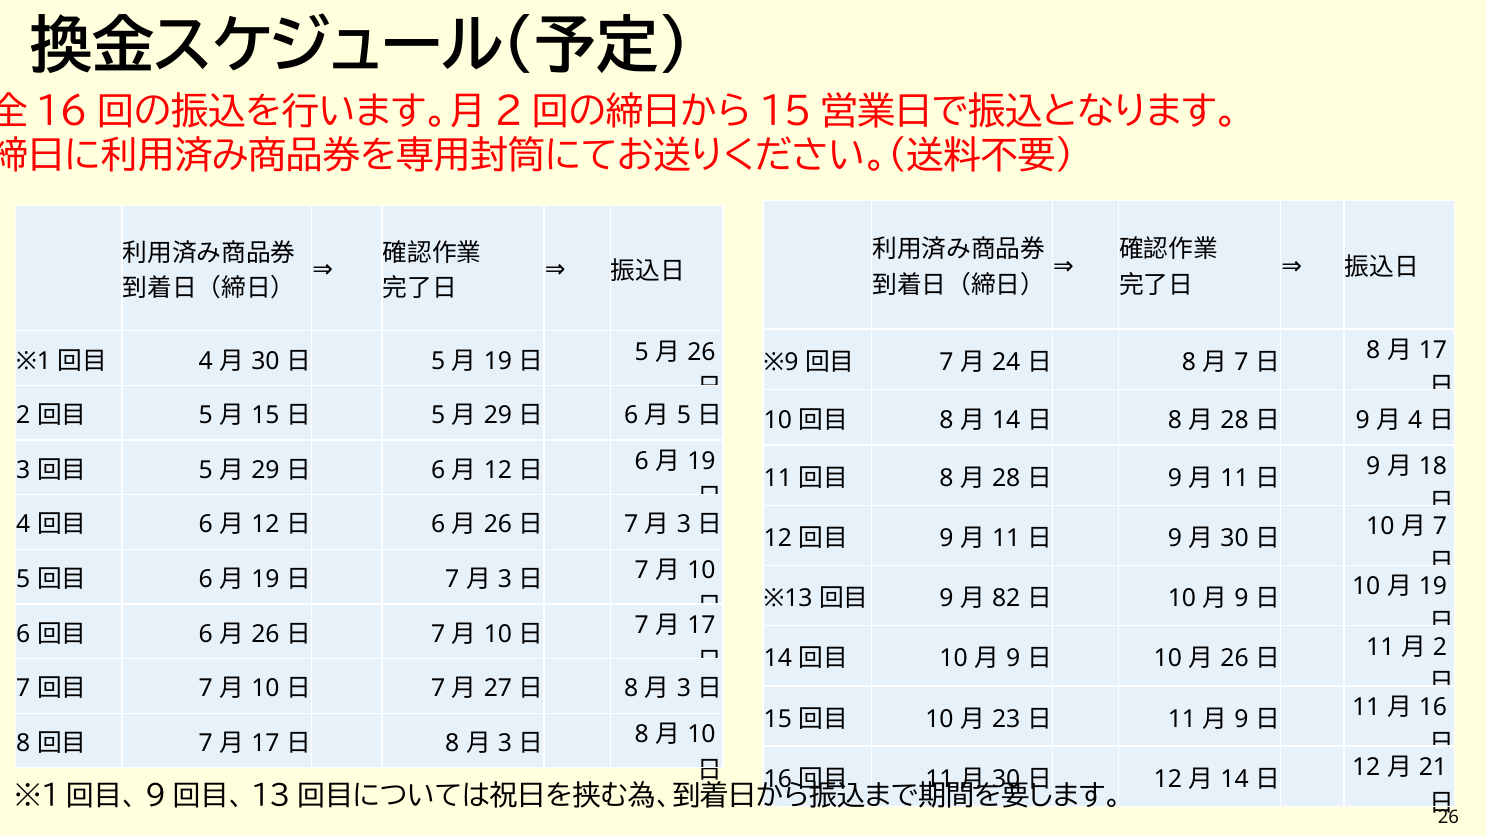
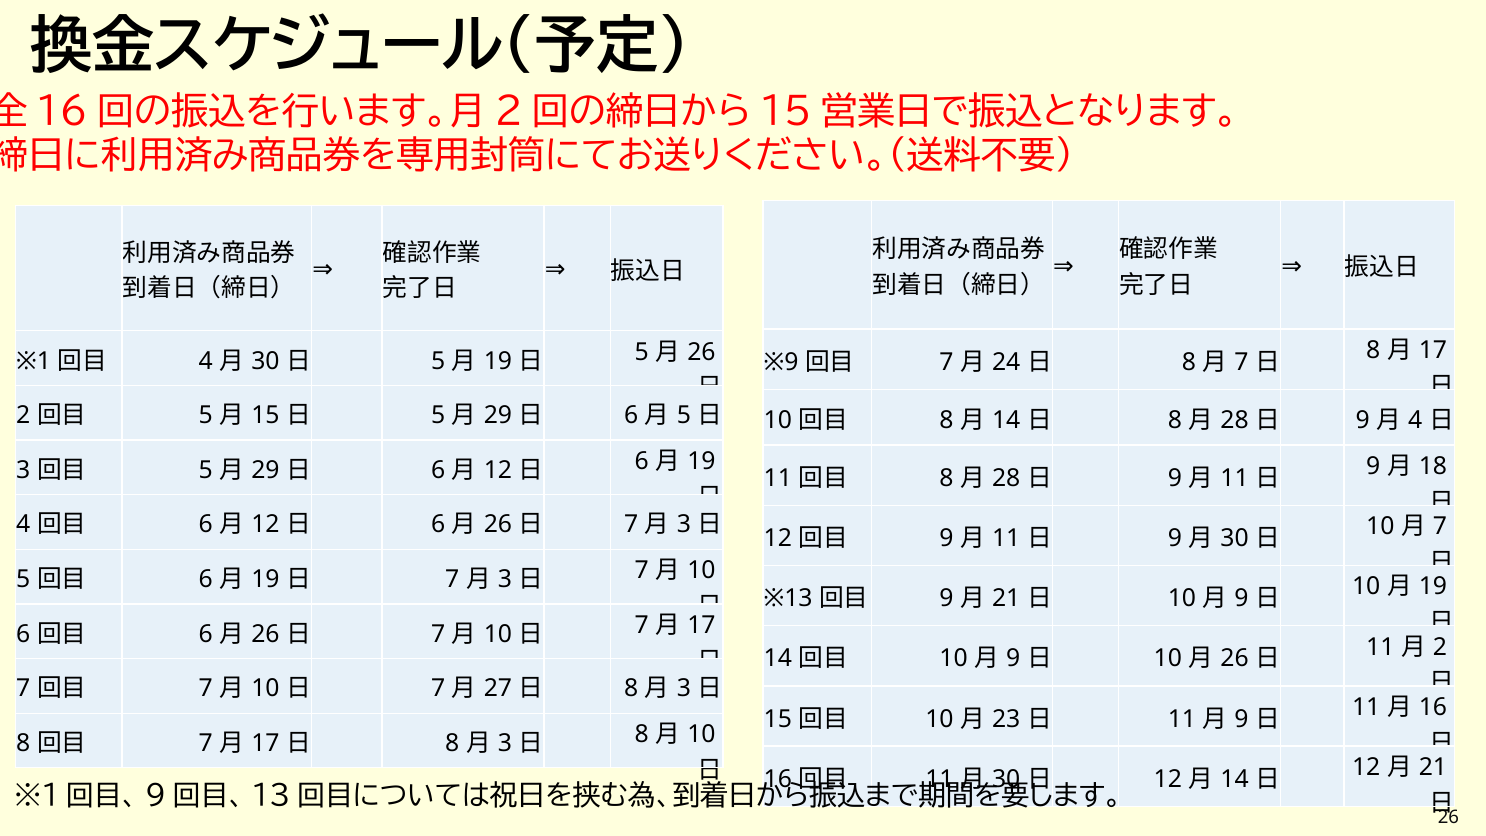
82: 82 -> 21 (1006, 598)
